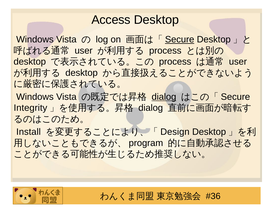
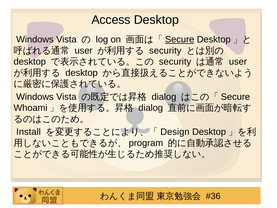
process: process -> security (165, 51)
process: process -> security (175, 62)
dialog underline: present -> none (164, 97)
Integrity: Integrity -> Whoami (31, 108)
